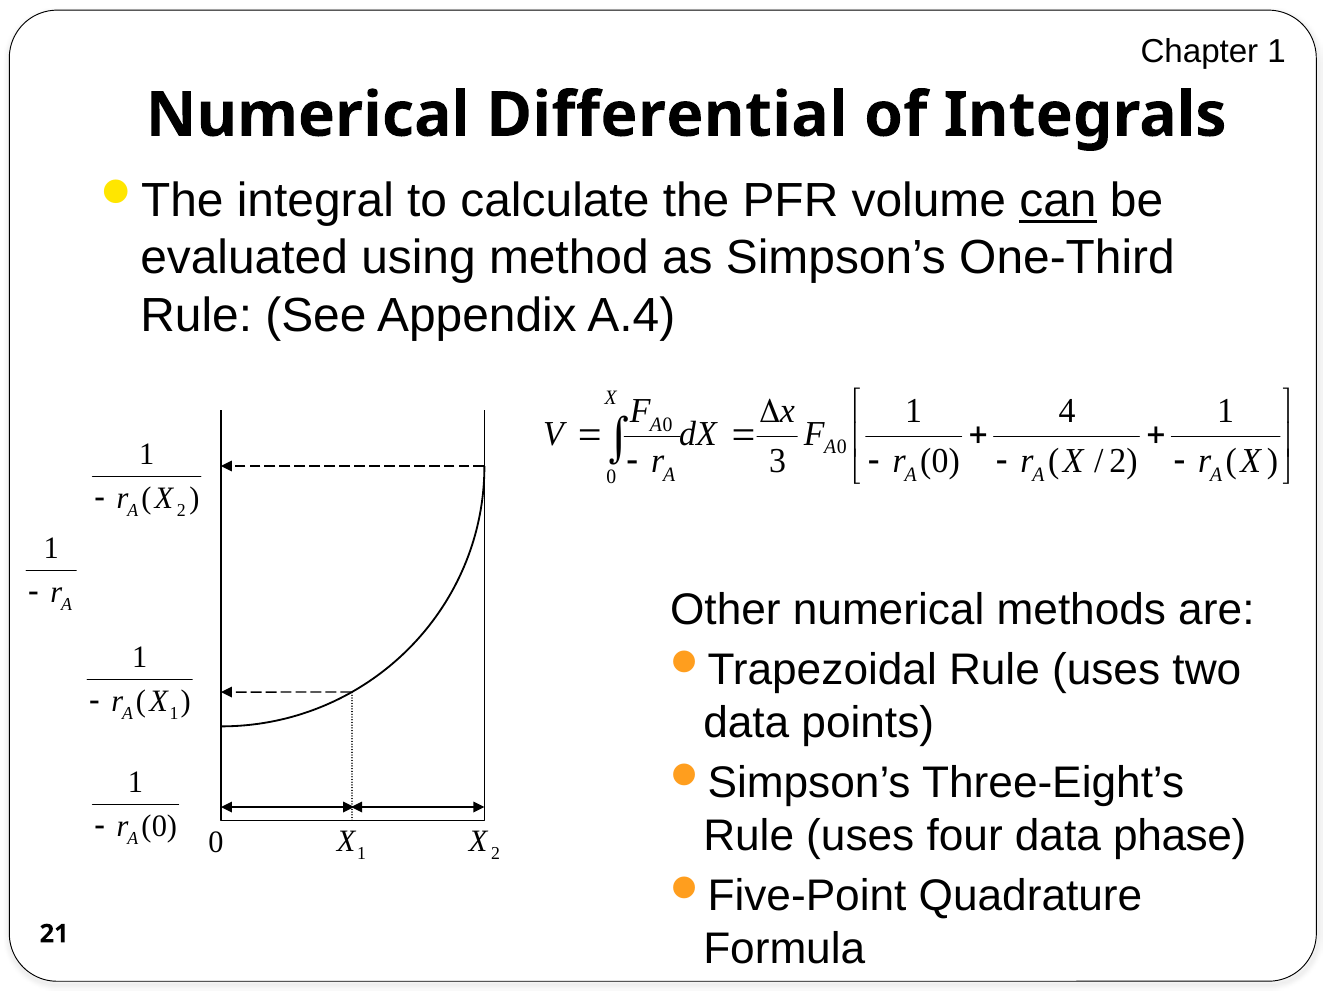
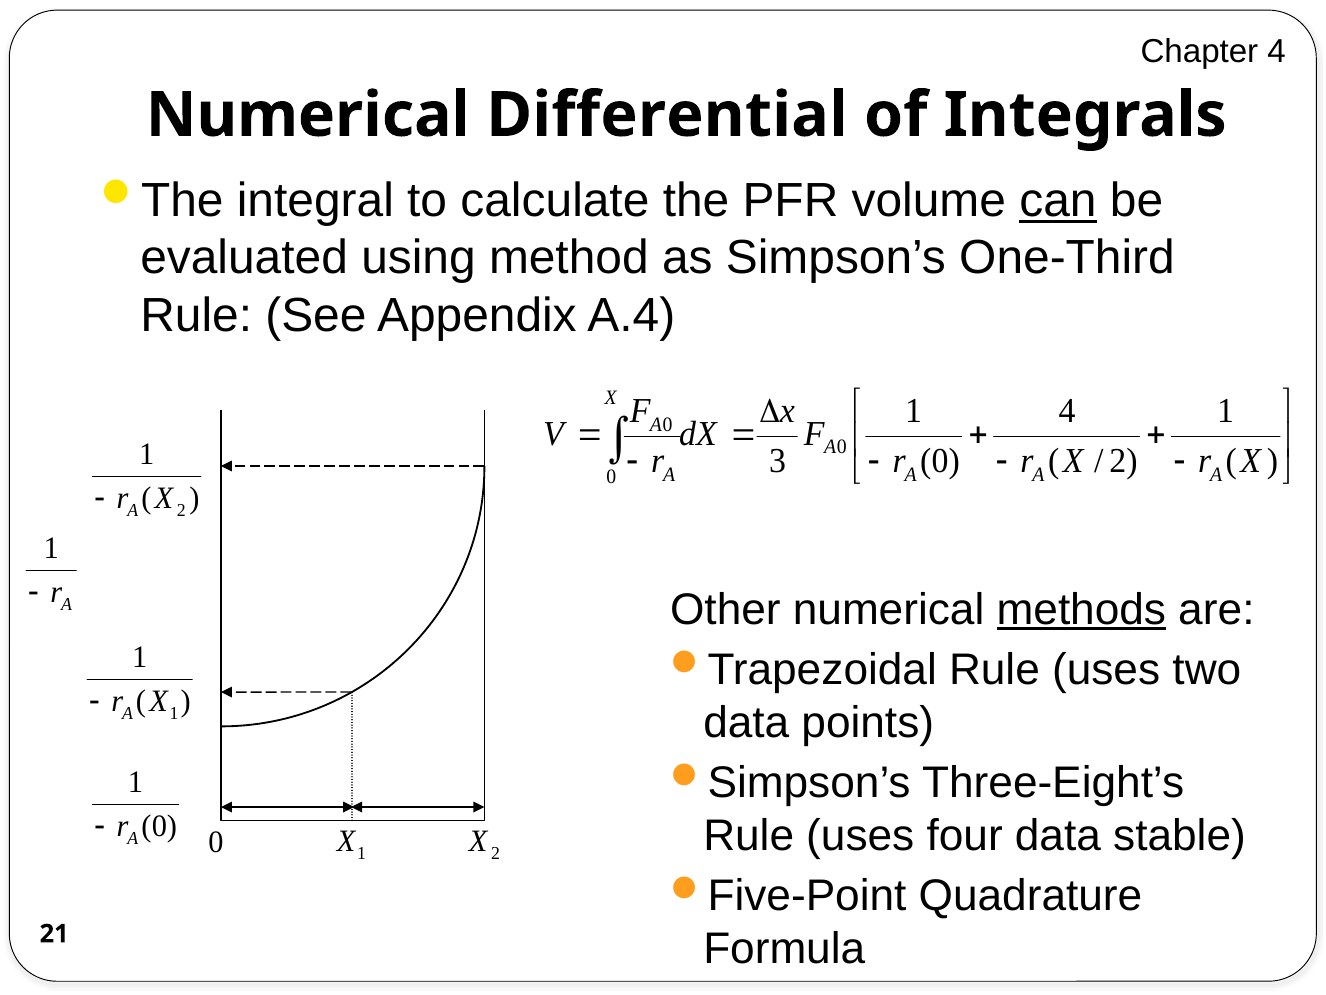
Chapter 1: 1 -> 4 (1277, 51)
methods underline: none -> present (1081, 609)
phase: phase -> stable (1180, 835)
